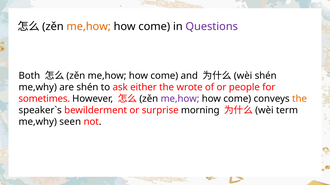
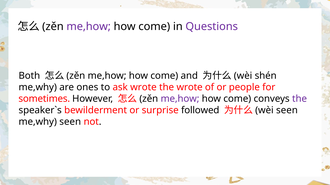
me,how colour: orange -> purple (89, 27)
are shén: shén -> ones (87, 87)
ask either: either -> wrote (143, 87)
the colour: orange -> purple (300, 99)
morning: morning -> followed (200, 111)
term: term -> seen (287, 111)
